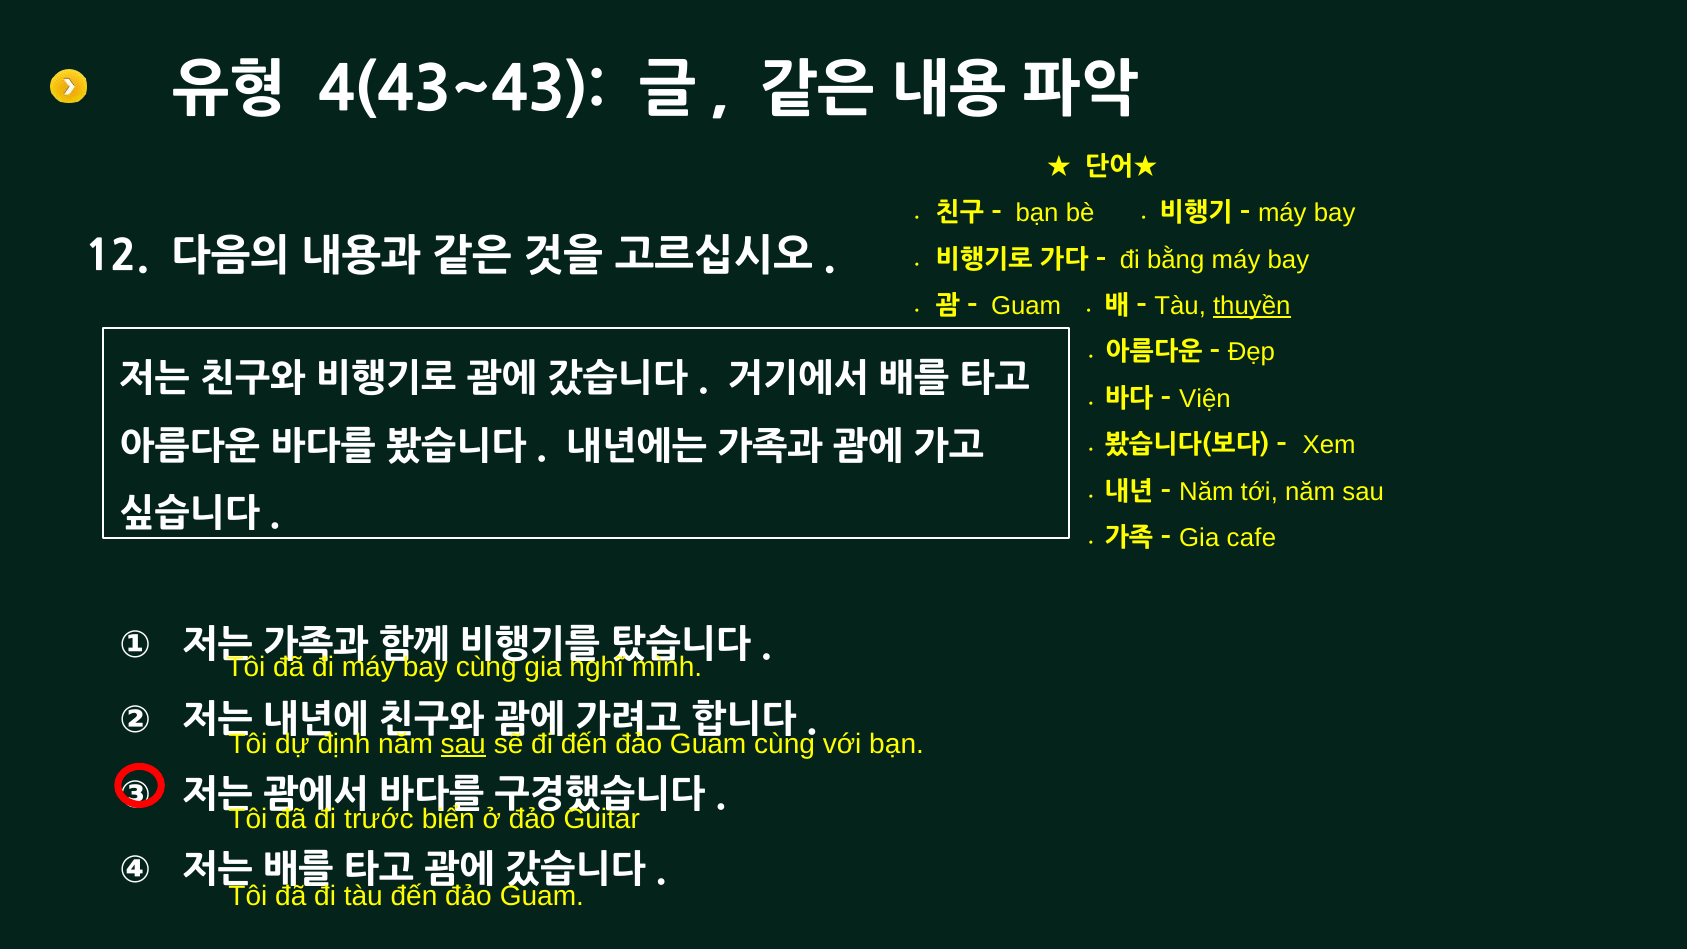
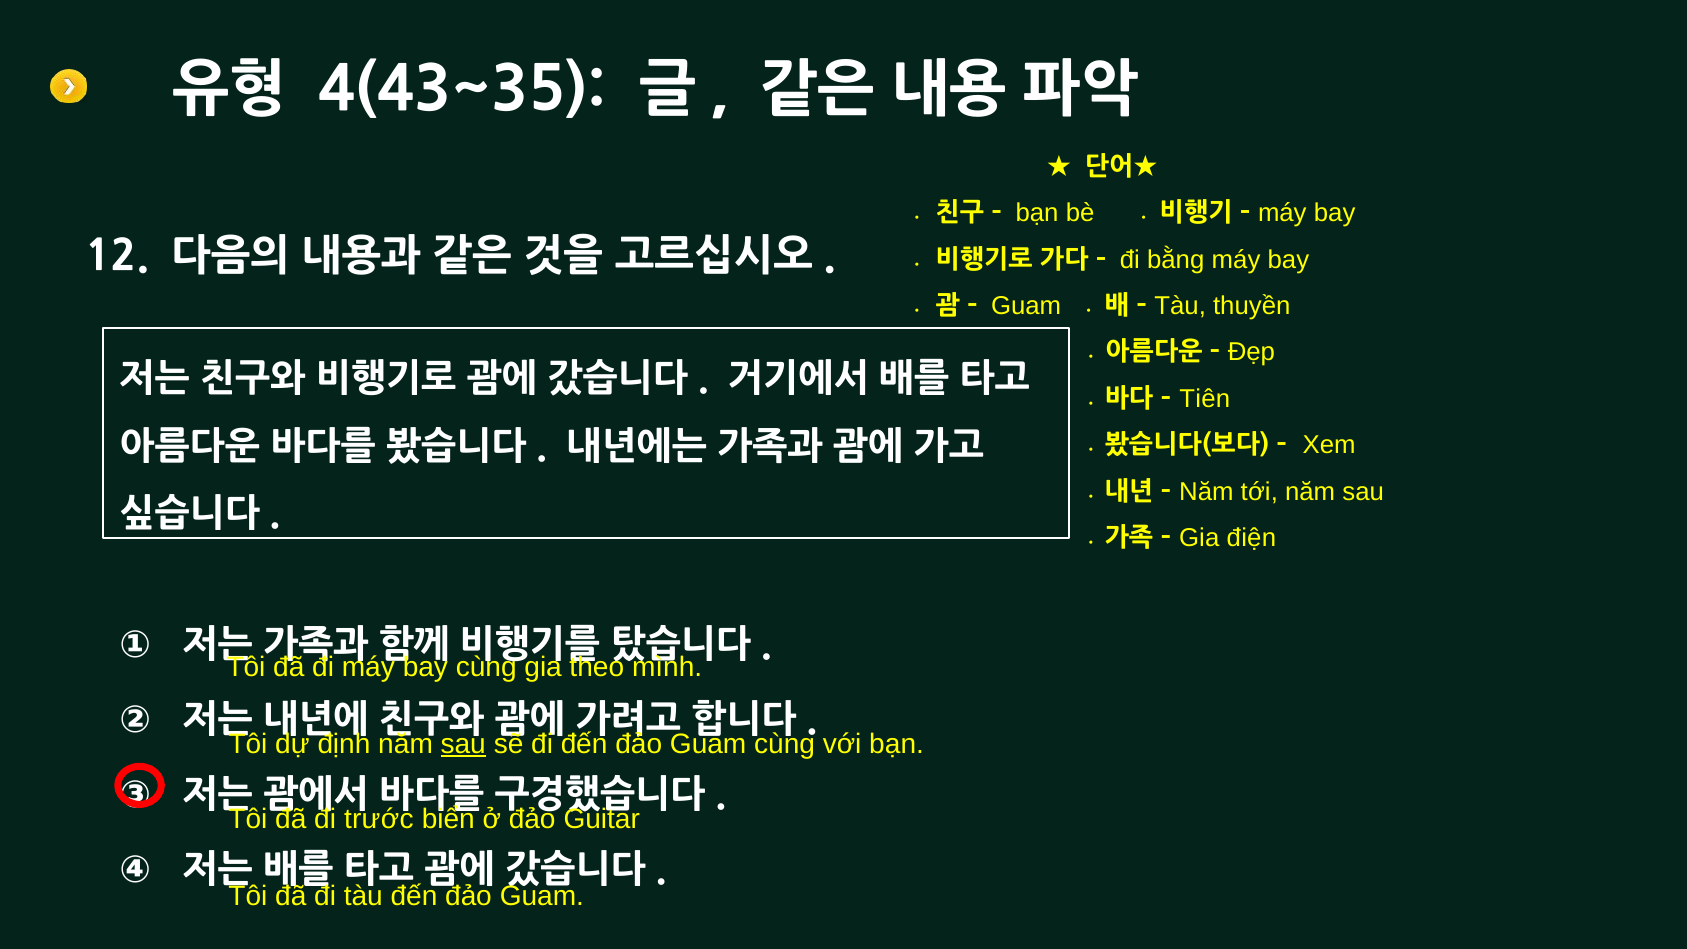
4(43~43: 4(43~43 -> 4(43~35 (463, 90)
thuyền underline: present -> none (1252, 306)
Viện: Viện -> Tiên (1205, 399)
cafe: cafe -> điện (1251, 538)
nghĩ: nghĩ -> theo (597, 667)
